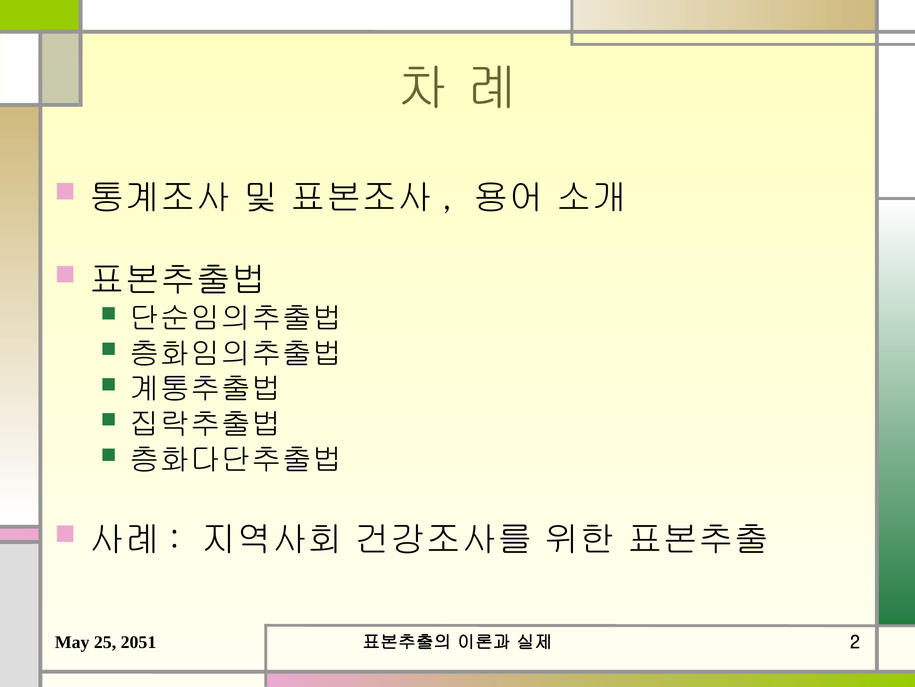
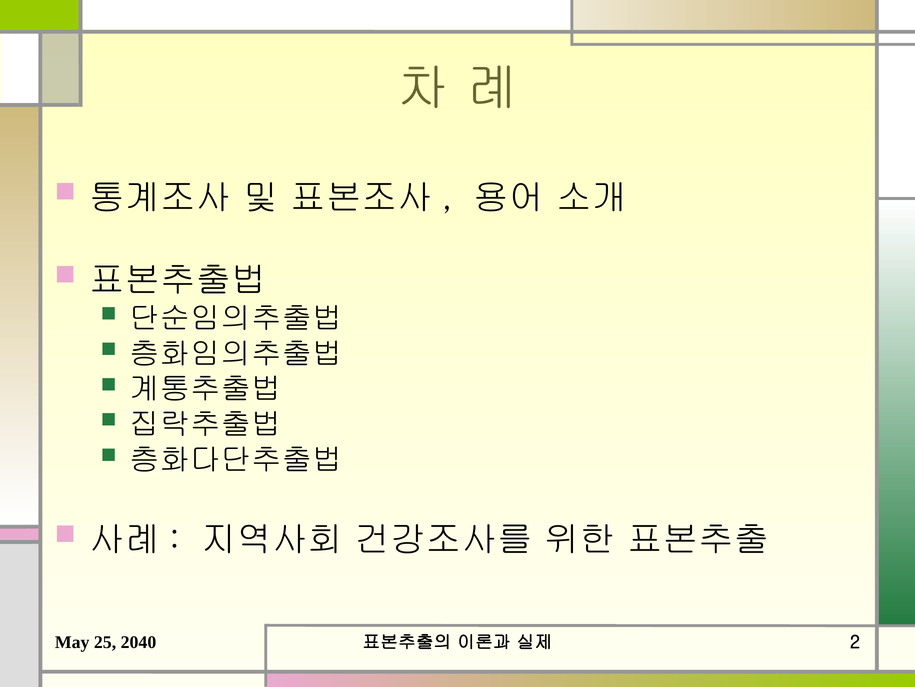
2051: 2051 -> 2040 (138, 641)
